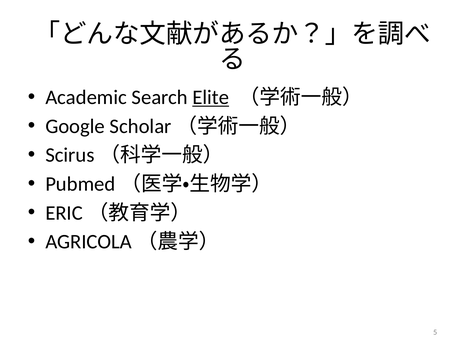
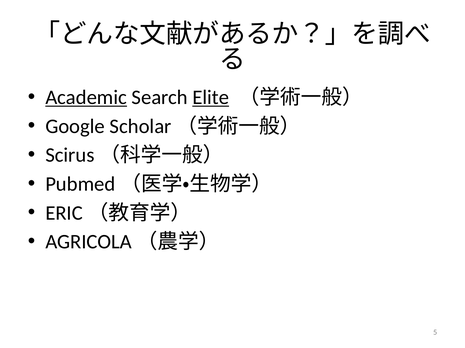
Academic underline: none -> present (86, 98)
